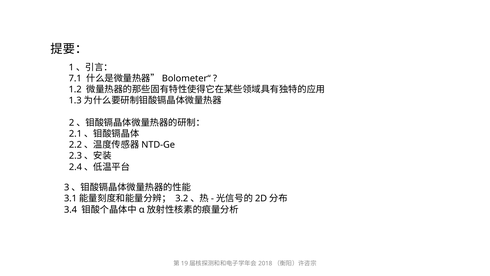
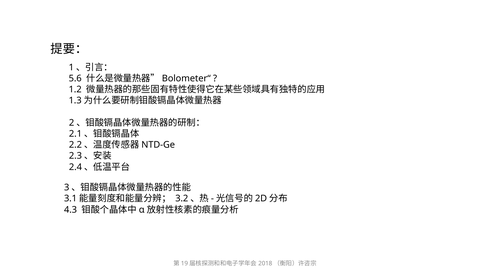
7.1: 7.1 -> 5.6 (75, 78)
3.4: 3.4 -> 4.3 (71, 209)
